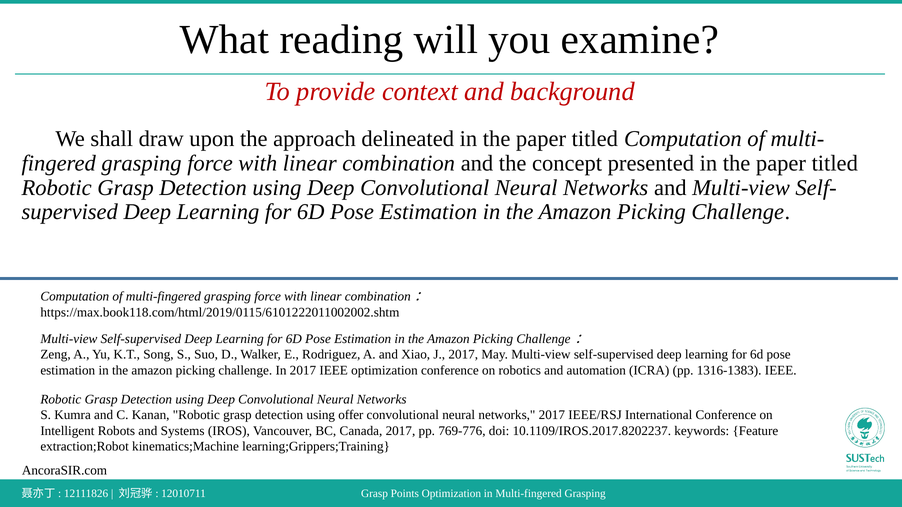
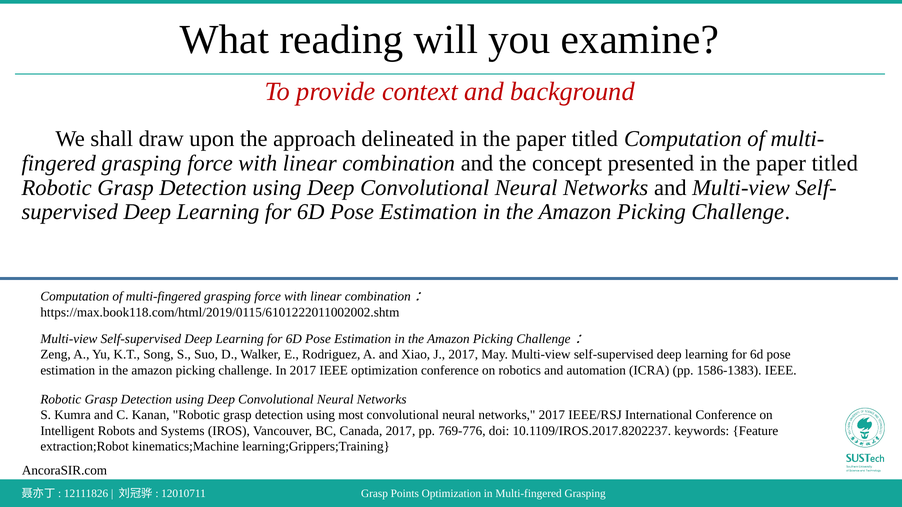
1316-1383: 1316-1383 -> 1586-1383 (729, 371)
offer: offer -> most (351, 415)
